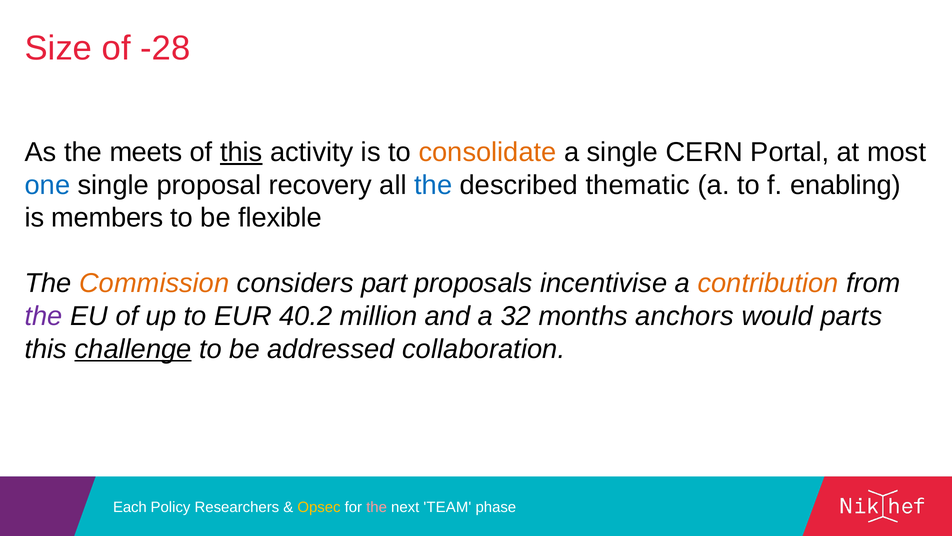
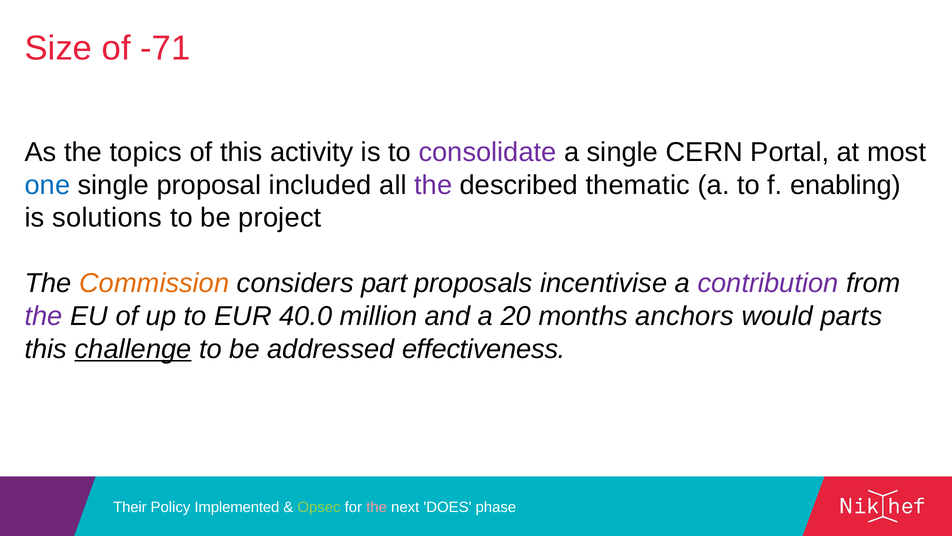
-28: -28 -> -71 (165, 48)
meets: meets -> topics (146, 152)
this underline: present -> none (241, 152)
consolidate colour: orange -> purple (488, 152)
recovery: recovery -> included (320, 185)
the colour: blue -> purple (433, 185)
members: members -> solutions (107, 218)
flexible: flexible -> project (280, 218)
contribution colour: orange -> purple (768, 283)
40.2: 40.2 -> 40.0 (306, 316)
32: 32 -> 20 (516, 316)
collaboration: collaboration -> effectiveness (484, 349)
Each: Each -> Their (130, 507)
Researchers: Researchers -> Implemented (237, 507)
Opsec colour: yellow -> light green (319, 507)
TEAM: TEAM -> DOES (447, 507)
